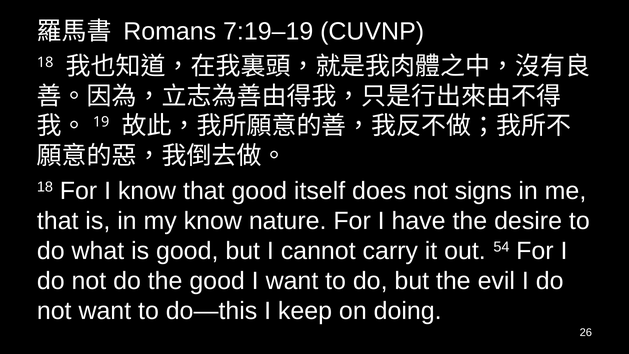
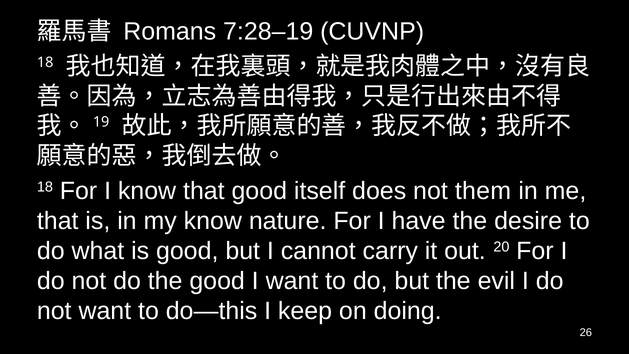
7:19–19: 7:19–19 -> 7:28–19 (268, 31)
signs: signs -> them (483, 191)
54: 54 -> 20 (501, 247)
